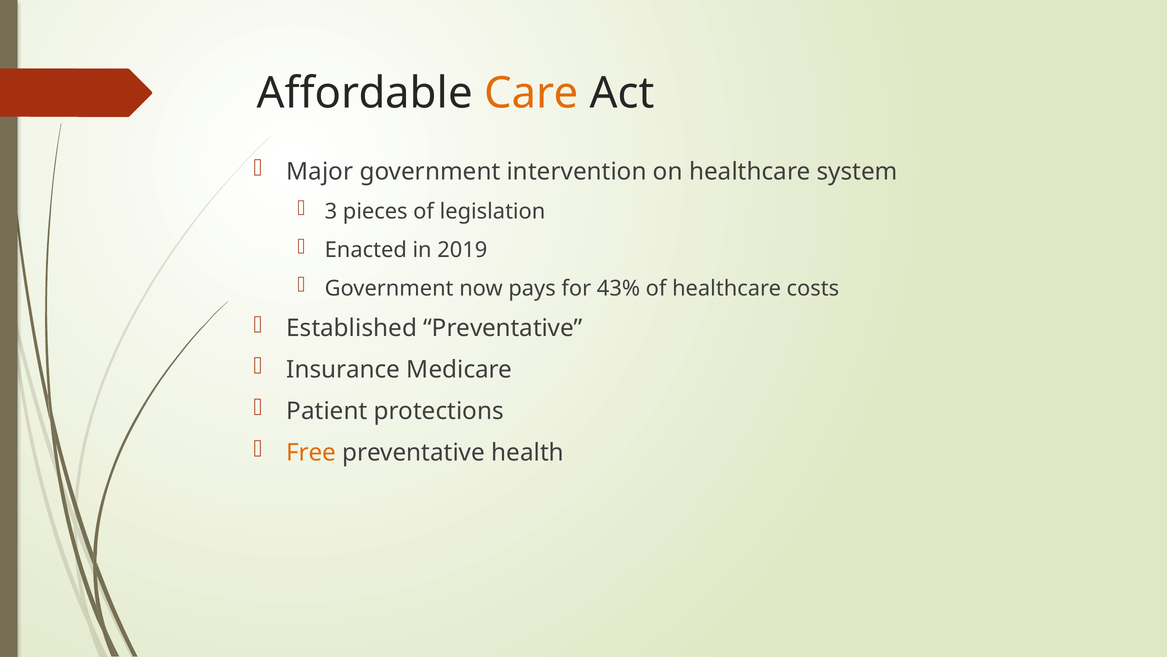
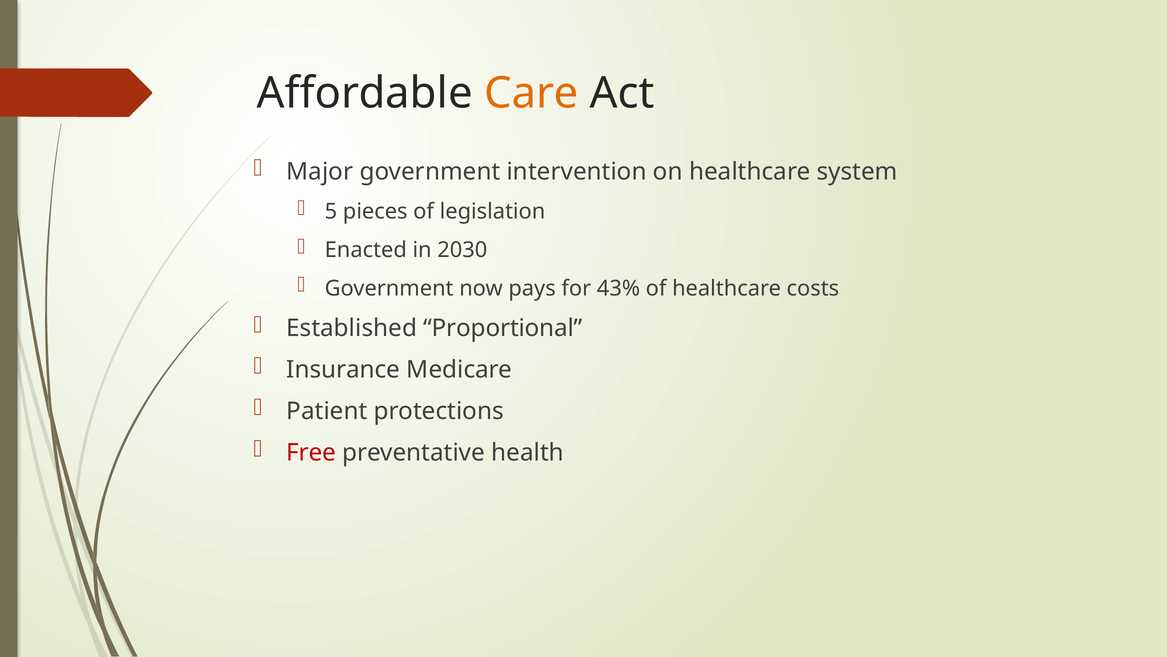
3: 3 -> 5 (331, 211)
2019: 2019 -> 2030 (462, 250)
Established Preventative: Preventative -> Proportional (503, 328)
Free colour: orange -> red (311, 452)
